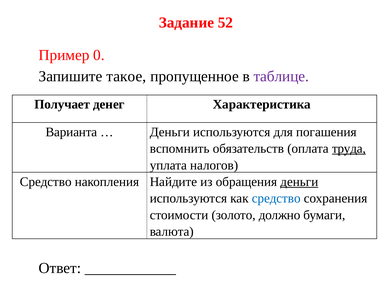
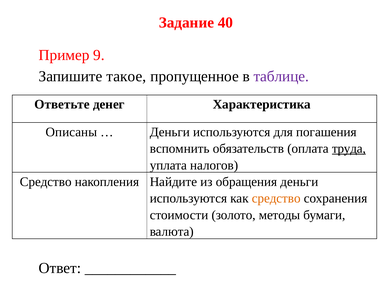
52: 52 -> 40 (225, 22)
0: 0 -> 9 (99, 55)
Получает: Получает -> Ответьте (62, 104)
Варианта: Варианта -> Описаны (71, 132)
деньги underline: present -> none (299, 182)
средство colour: blue -> orange (276, 198)
должно: должно -> методы (280, 215)
